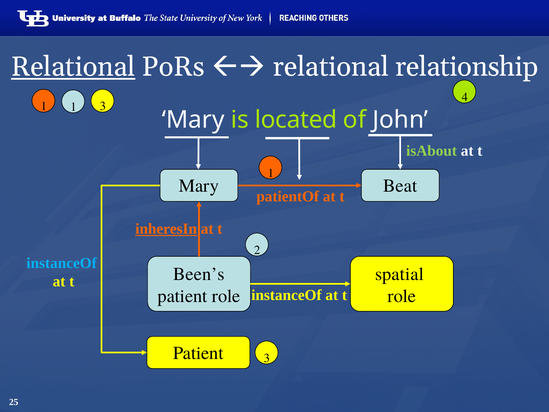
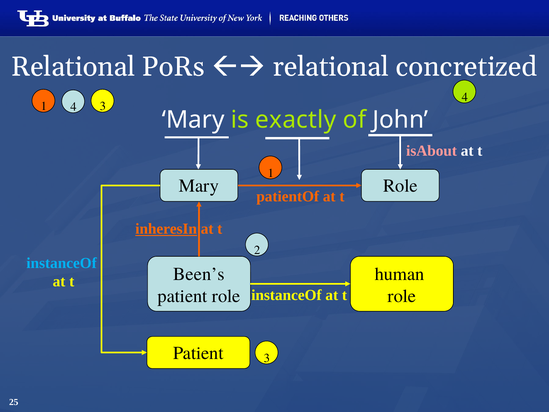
Relational underline: present -> none (73, 67)
relationship: relationship -> concretized (467, 67)
1 1: 1 -> 4 (74, 107)
located: located -> exactly (296, 120)
isAbout colour: light green -> pink (432, 151)
Beat: Beat -> Role (400, 186)
spatial: spatial -> human (400, 274)
